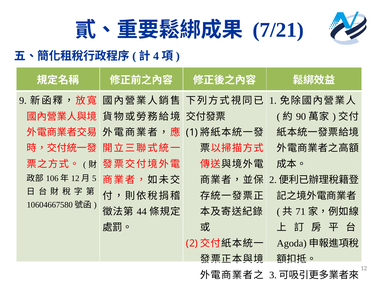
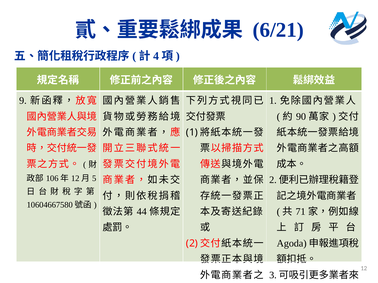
7/21: 7/21 -> 6/21 (278, 30)
